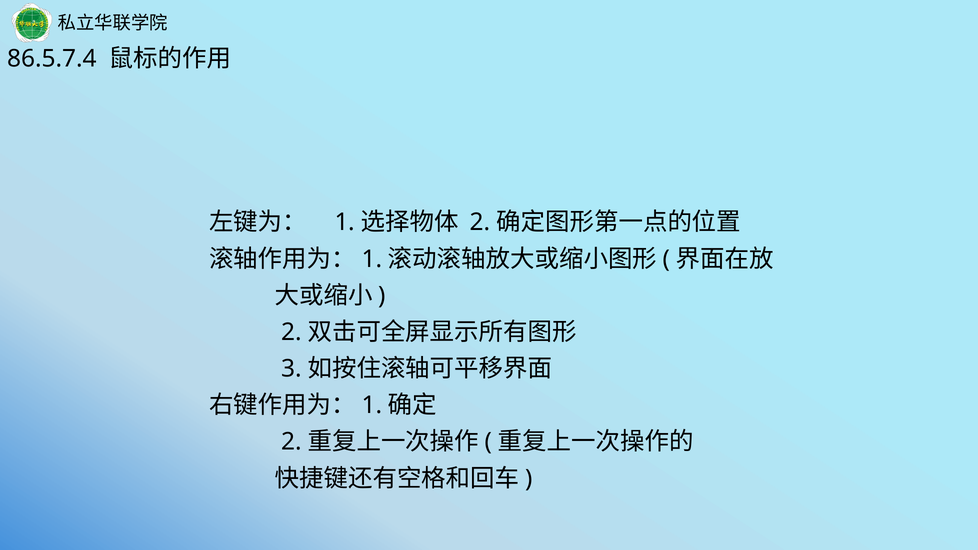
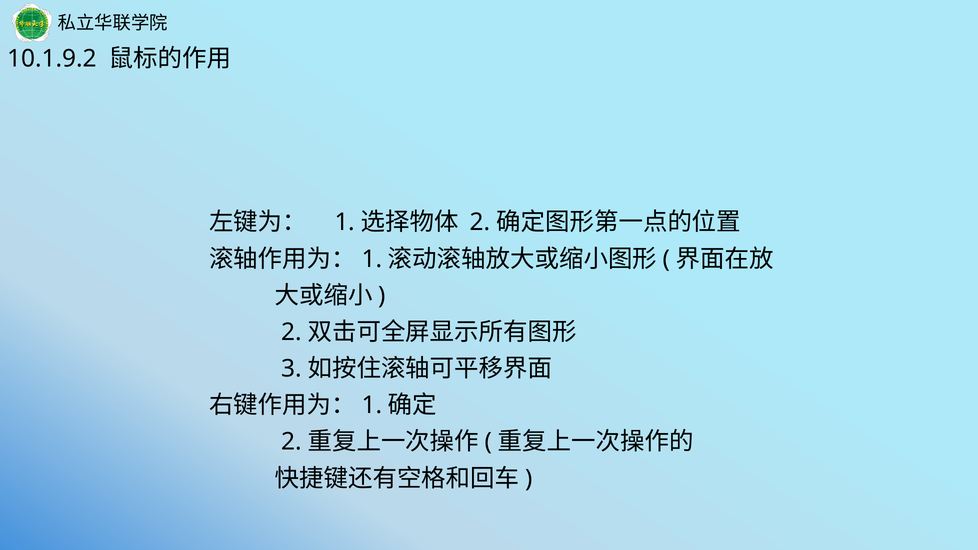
86.5.7.4: 86.5.7.4 -> 10.1.9.2 (52, 59)
